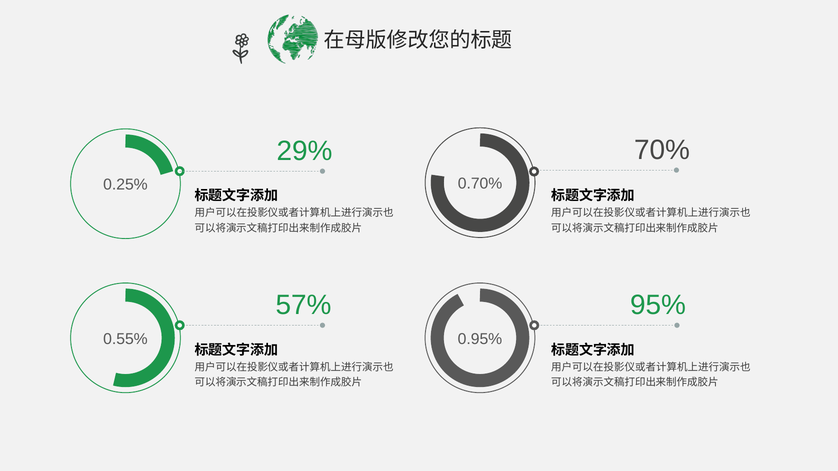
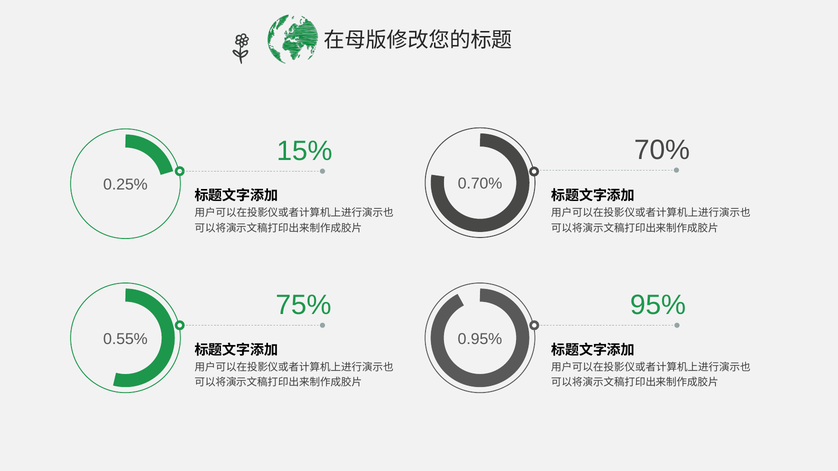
29%: 29% -> 15% (305, 151)
57%: 57% -> 75% (304, 305)
